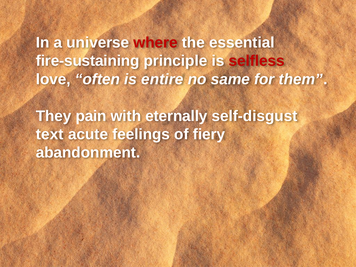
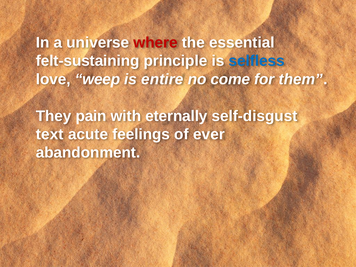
fire-sustaining: fire-sustaining -> felt-sustaining (88, 61)
selfless colour: red -> blue (257, 61)
often: often -> weep (98, 79)
same: same -> come (230, 79)
fiery: fiery -> ever (209, 134)
